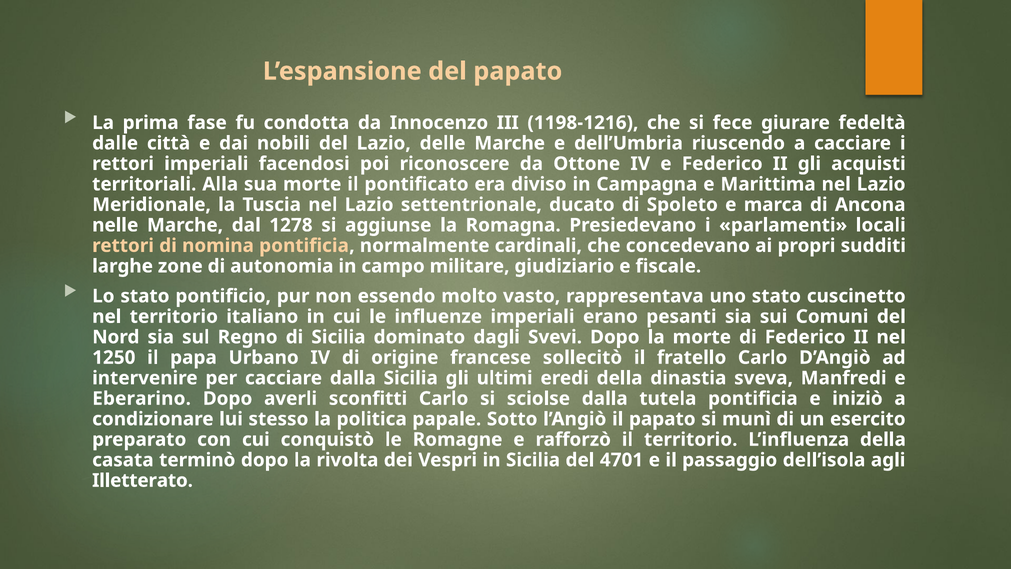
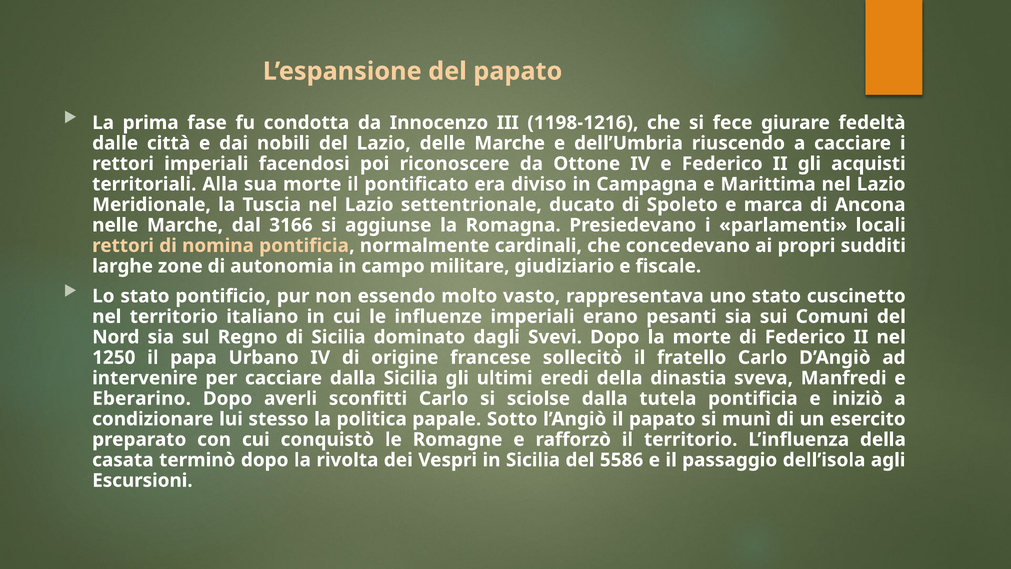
1278: 1278 -> 3166 (291, 225)
4701: 4701 -> 5586 (622, 460)
Illetterato: Illetterato -> Escursioni (142, 480)
